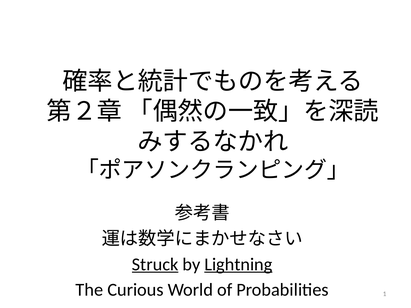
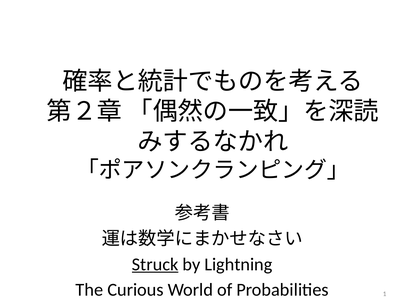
Lightning underline: present -> none (238, 265)
